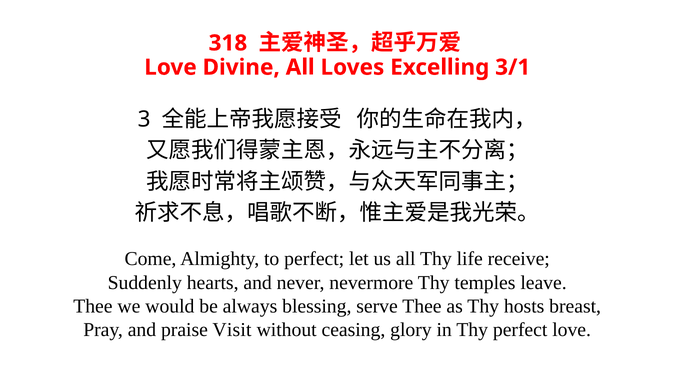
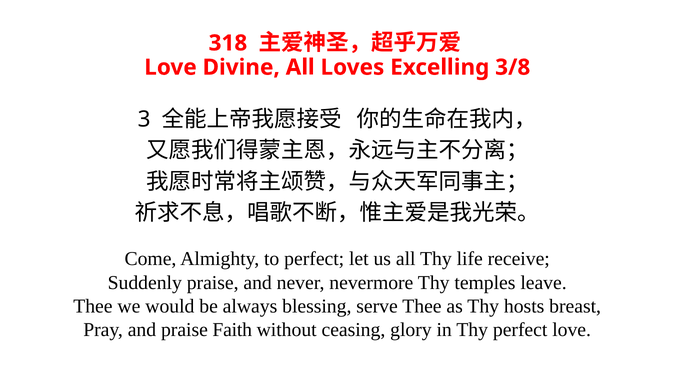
3/1: 3/1 -> 3/8 (513, 67)
Suddenly hearts: hearts -> praise (213, 283)
Visit: Visit -> Faith (232, 330)
